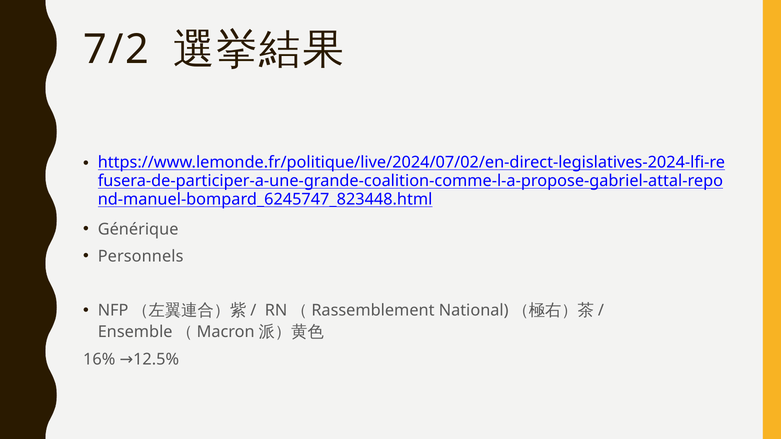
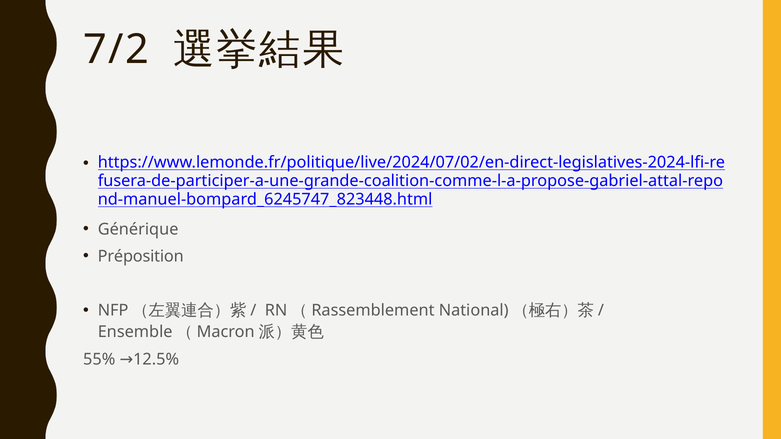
Personnels: Personnels -> Préposition (141, 256)
16%: 16% -> 55% (99, 359)
